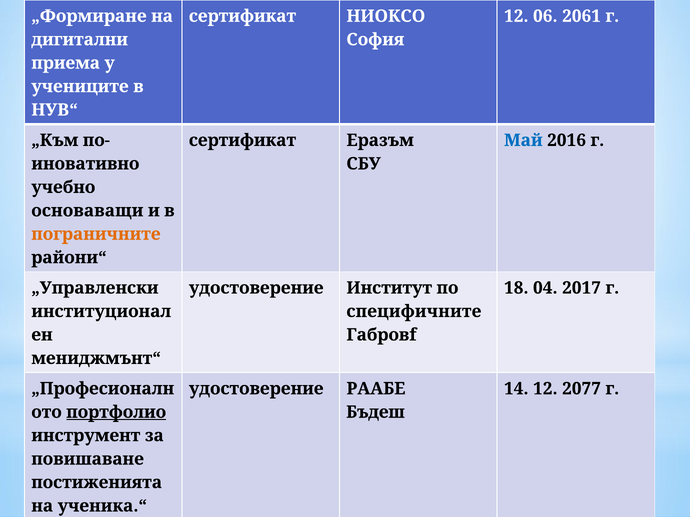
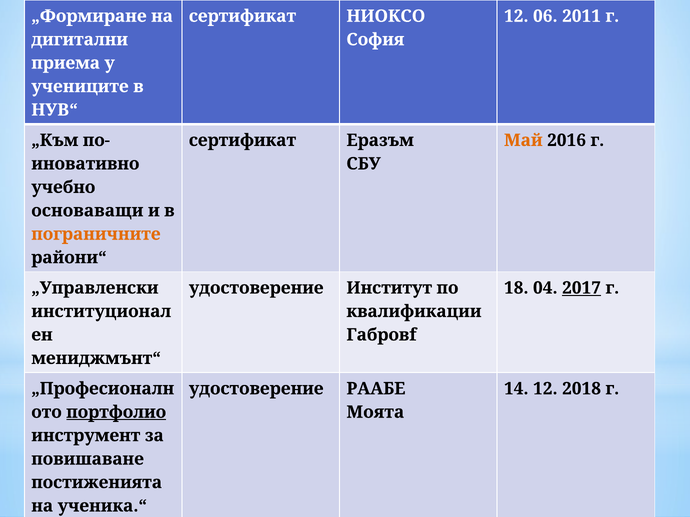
2061: 2061 -> 2011 (582, 16)
Май colour: blue -> orange (523, 140)
2017 underline: none -> present (582, 288)
специфичните: специфичните -> квалификации (414, 312)
2077: 2077 -> 2018 (582, 389)
Бъдеш: Бъдеш -> Моята (375, 412)
